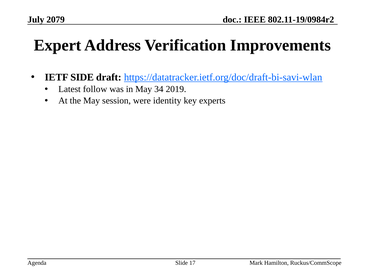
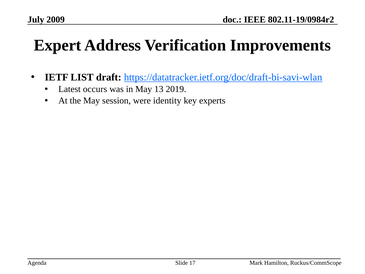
2079: 2079 -> 2009 (56, 19)
SIDE: SIDE -> LIST (82, 77)
follow: follow -> occurs (95, 89)
34: 34 -> 13 (159, 89)
